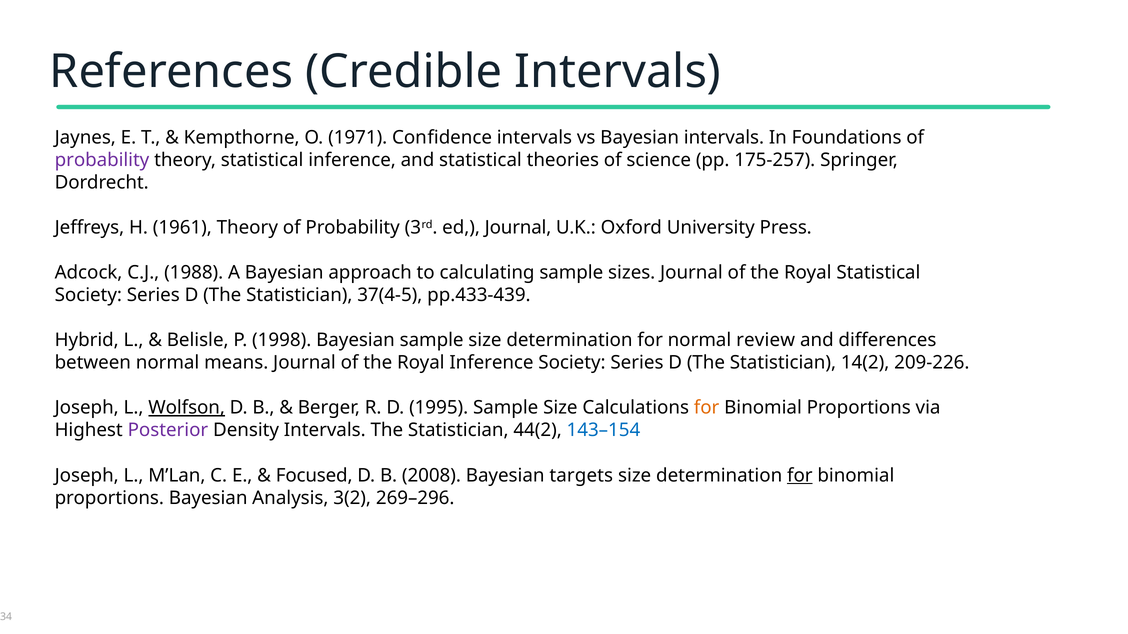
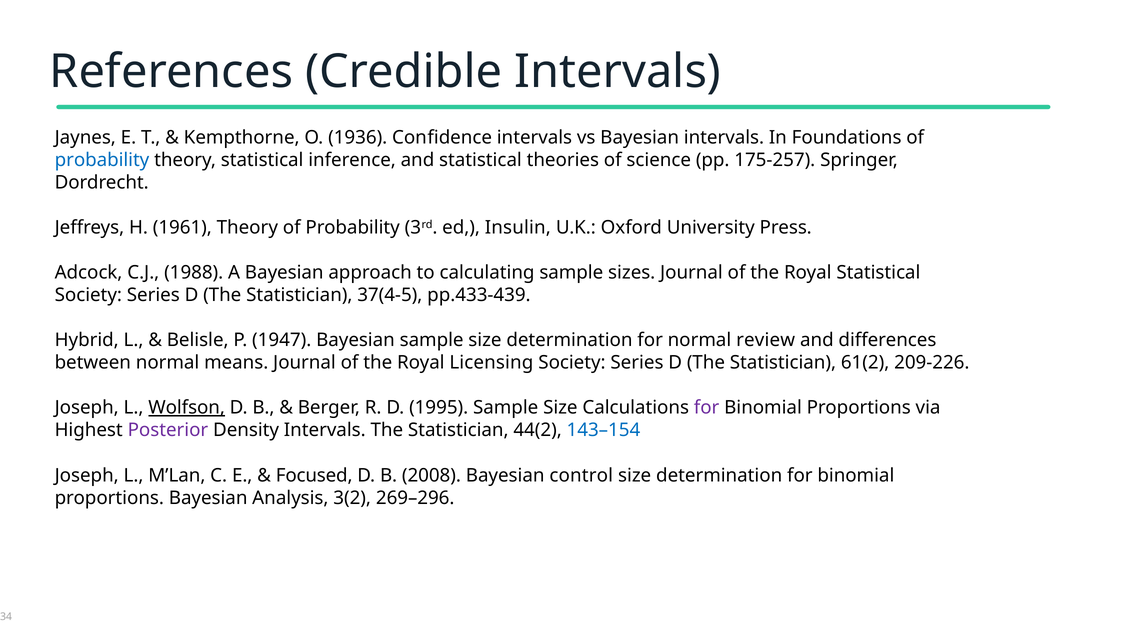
1971: 1971 -> 1936 (358, 137)
probability colour: purple -> blue (102, 160)
ed Journal: Journal -> Insulin (518, 228)
1998: 1998 -> 1947 (282, 340)
Royal Inference: Inference -> Licensing (491, 363)
14(2: 14(2 -> 61(2 (865, 363)
for colour: orange -> purple (707, 408)
targets: targets -> control (581, 476)
for underline: present -> none (800, 476)
